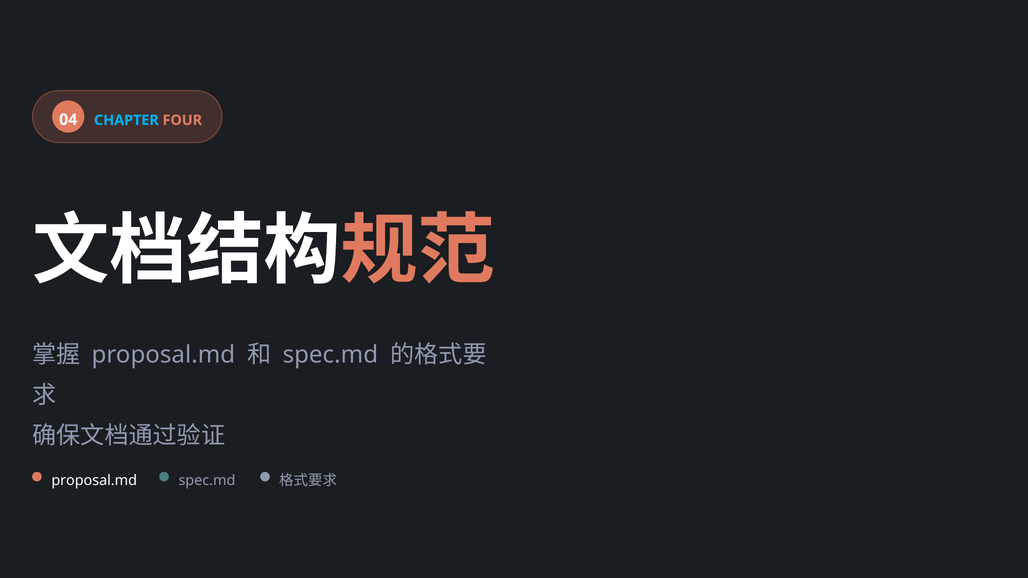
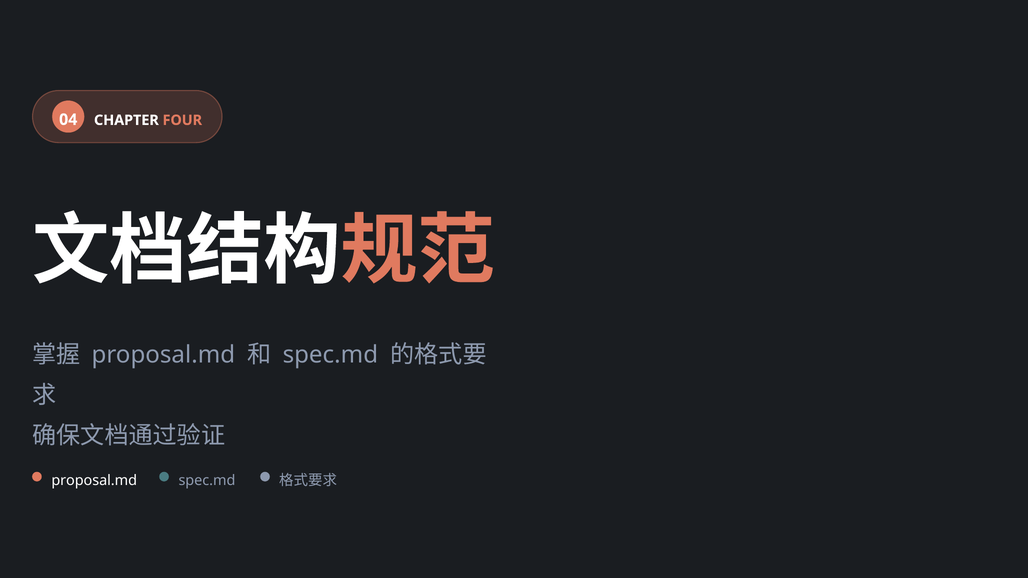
CHAPTER colour: light blue -> white (126, 120)
